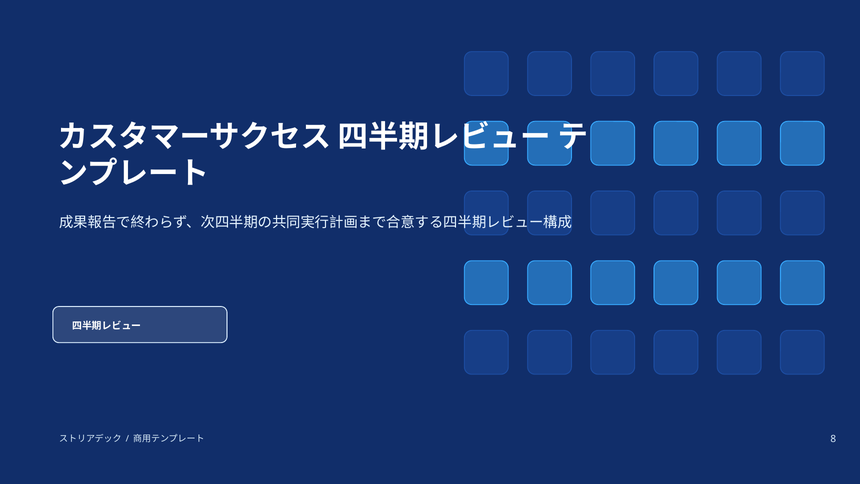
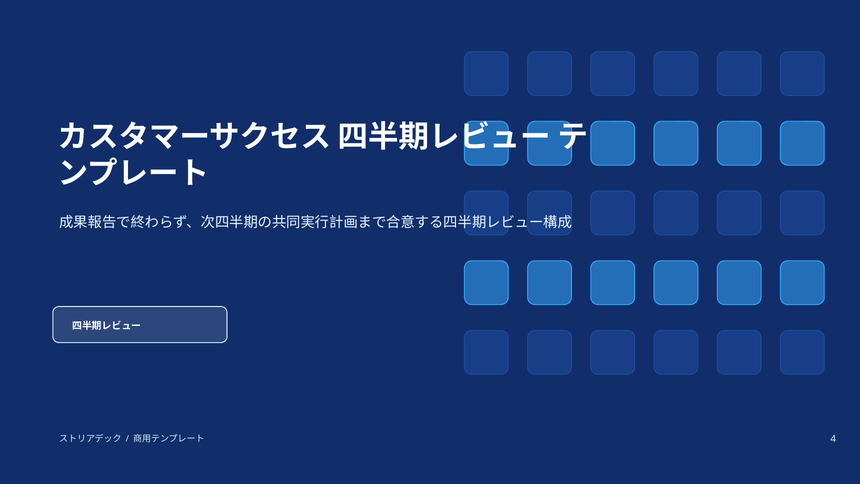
8: 8 -> 4 (833, 439)
